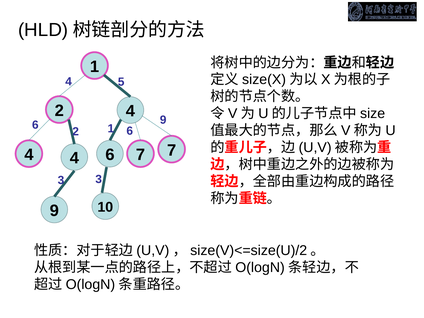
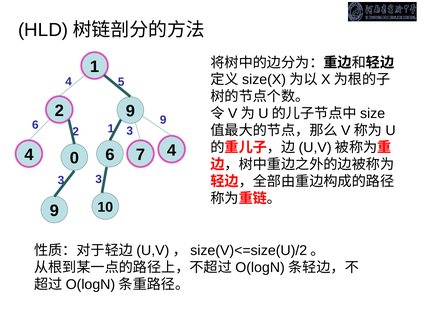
2 4: 4 -> 9 (130, 111)
2 6: 6 -> 3 (130, 131)
4: 4 -> 0 (74, 158)
7 7: 7 -> 4 (172, 150)
